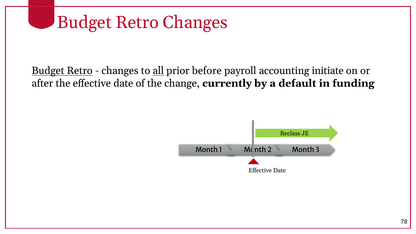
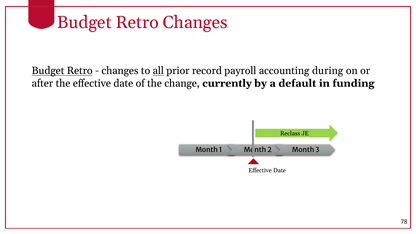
before: before -> record (207, 71)
initiate: initiate -> during (328, 71)
